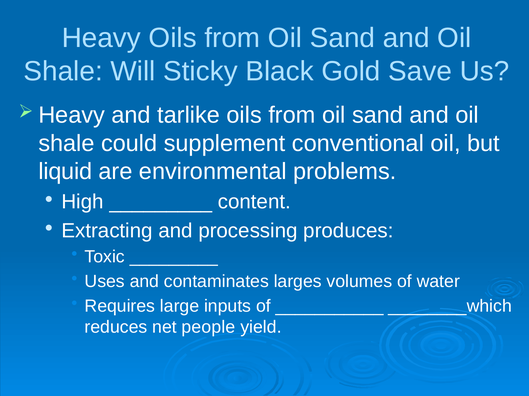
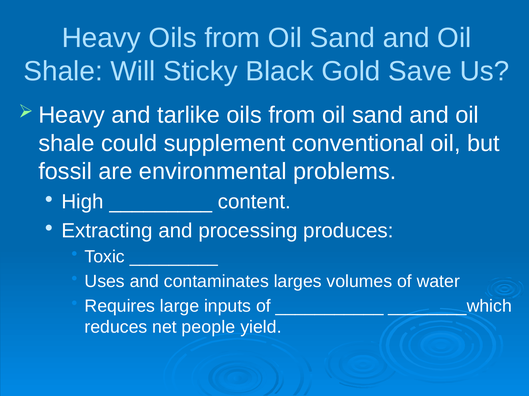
liquid: liquid -> fossil (65, 172)
